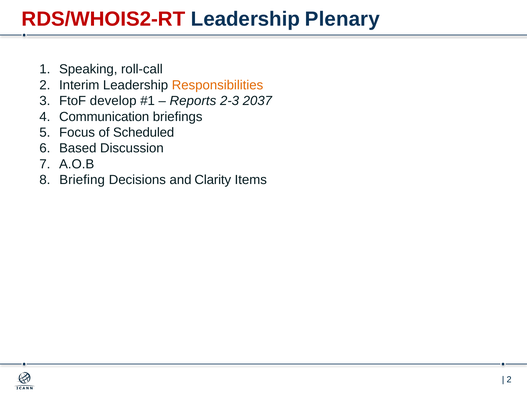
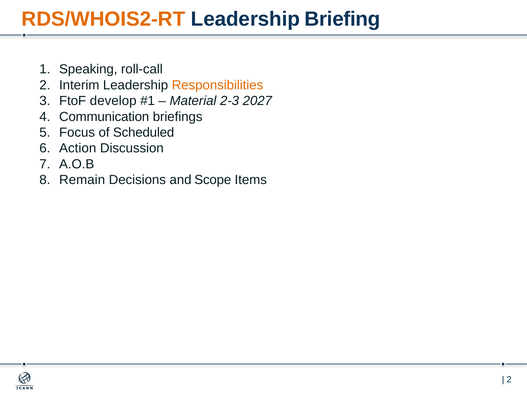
RDS/WHOIS2-RT colour: red -> orange (103, 19)
Plenary: Plenary -> Briefing (342, 19)
Reports: Reports -> Material (193, 101)
2037: 2037 -> 2027 (257, 101)
Based: Based -> Action (78, 148)
Briefing: Briefing -> Remain (82, 180)
Clarity: Clarity -> Scope (213, 180)
